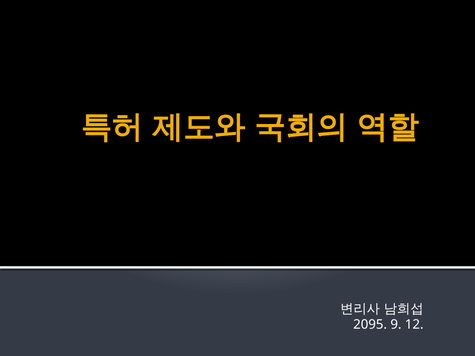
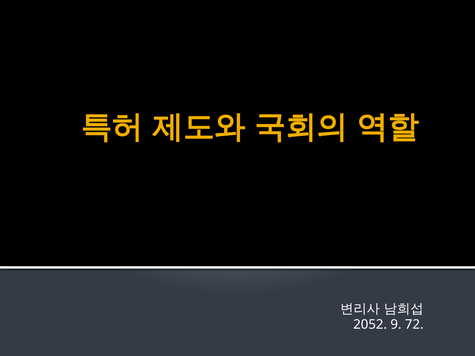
2095: 2095 -> 2052 (370, 325)
12: 12 -> 72 (414, 325)
